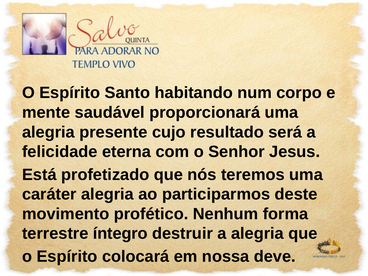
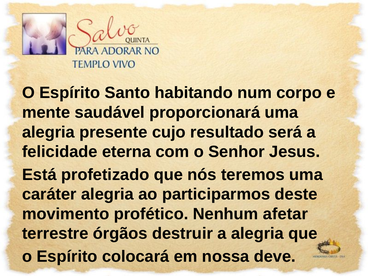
forma: forma -> afetar (285, 214)
íntegro: íntegro -> órgãos (120, 234)
